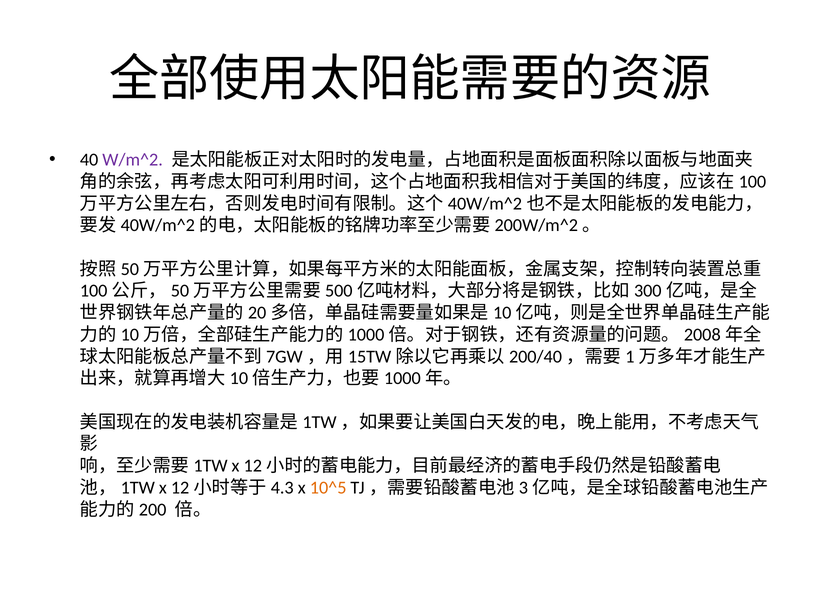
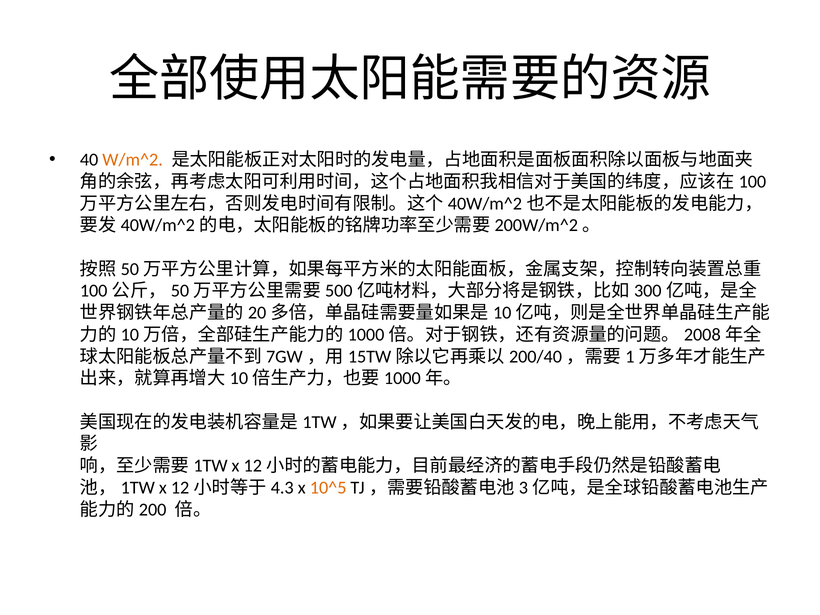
W/m^2 colour: purple -> orange (133, 160)
